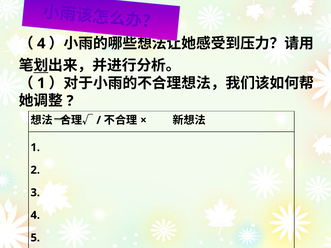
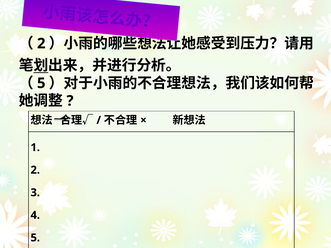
4: 4 -> 2 (41, 44)
1: 1 -> 5 (41, 83)
